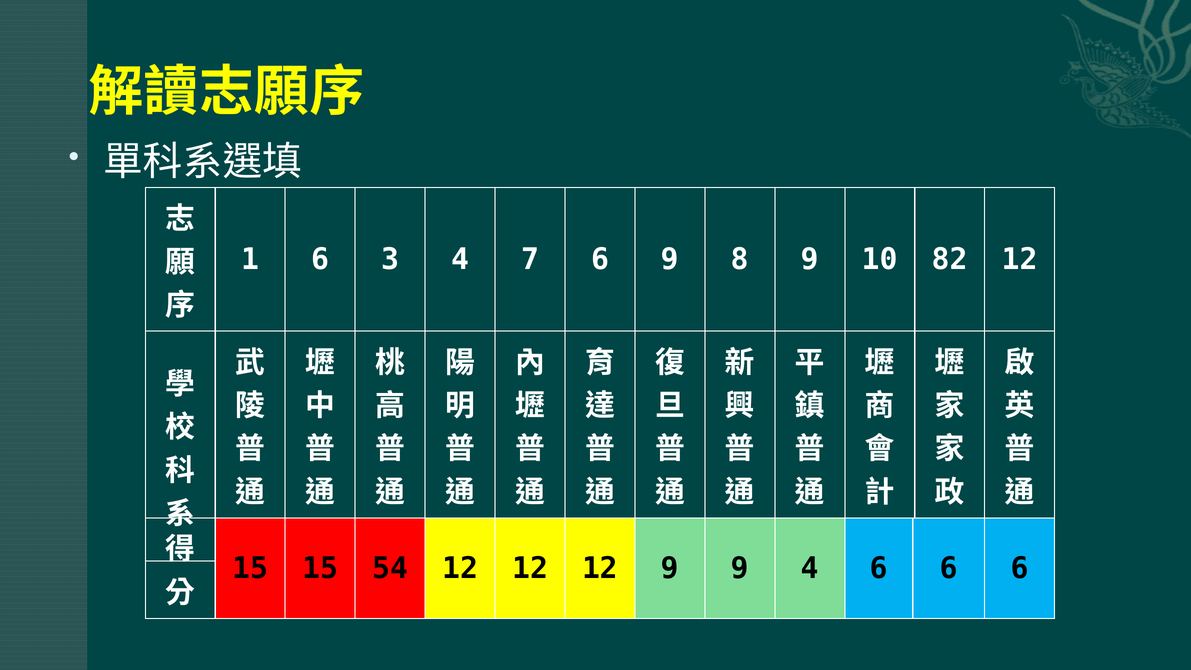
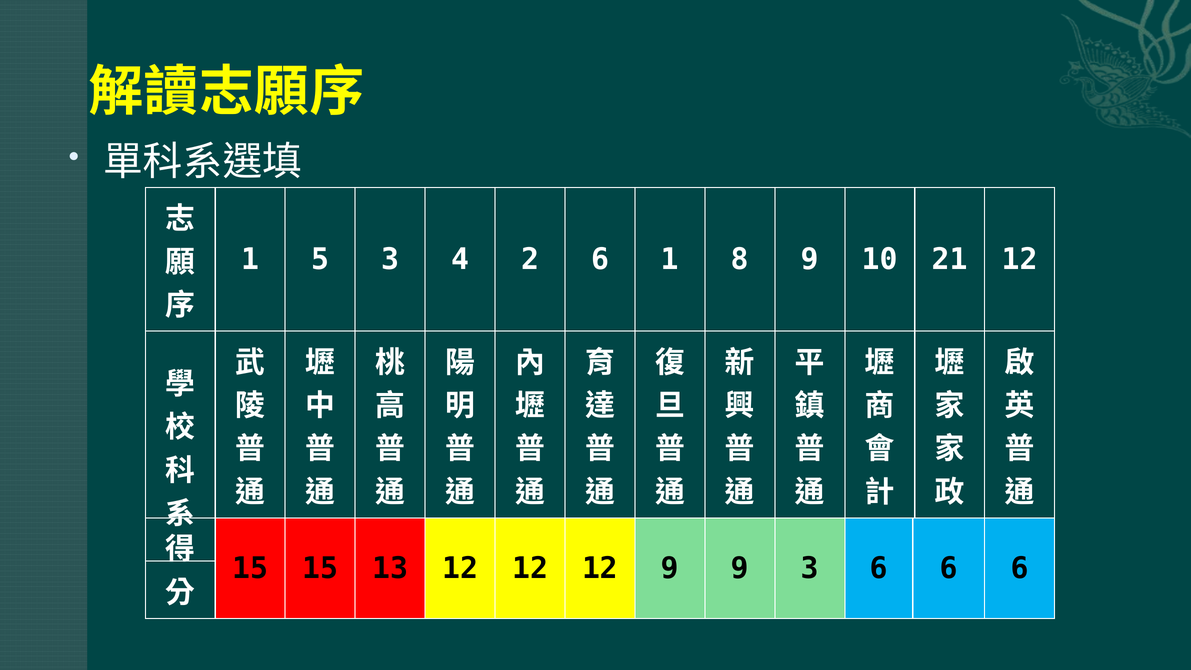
1 6: 6 -> 5 (320, 260)
7: 7 -> 2 (530, 260)
6 9: 9 -> 1 (670, 260)
82: 82 -> 21 (950, 260)
54: 54 -> 13 (390, 569)
9 4: 4 -> 3 (810, 569)
